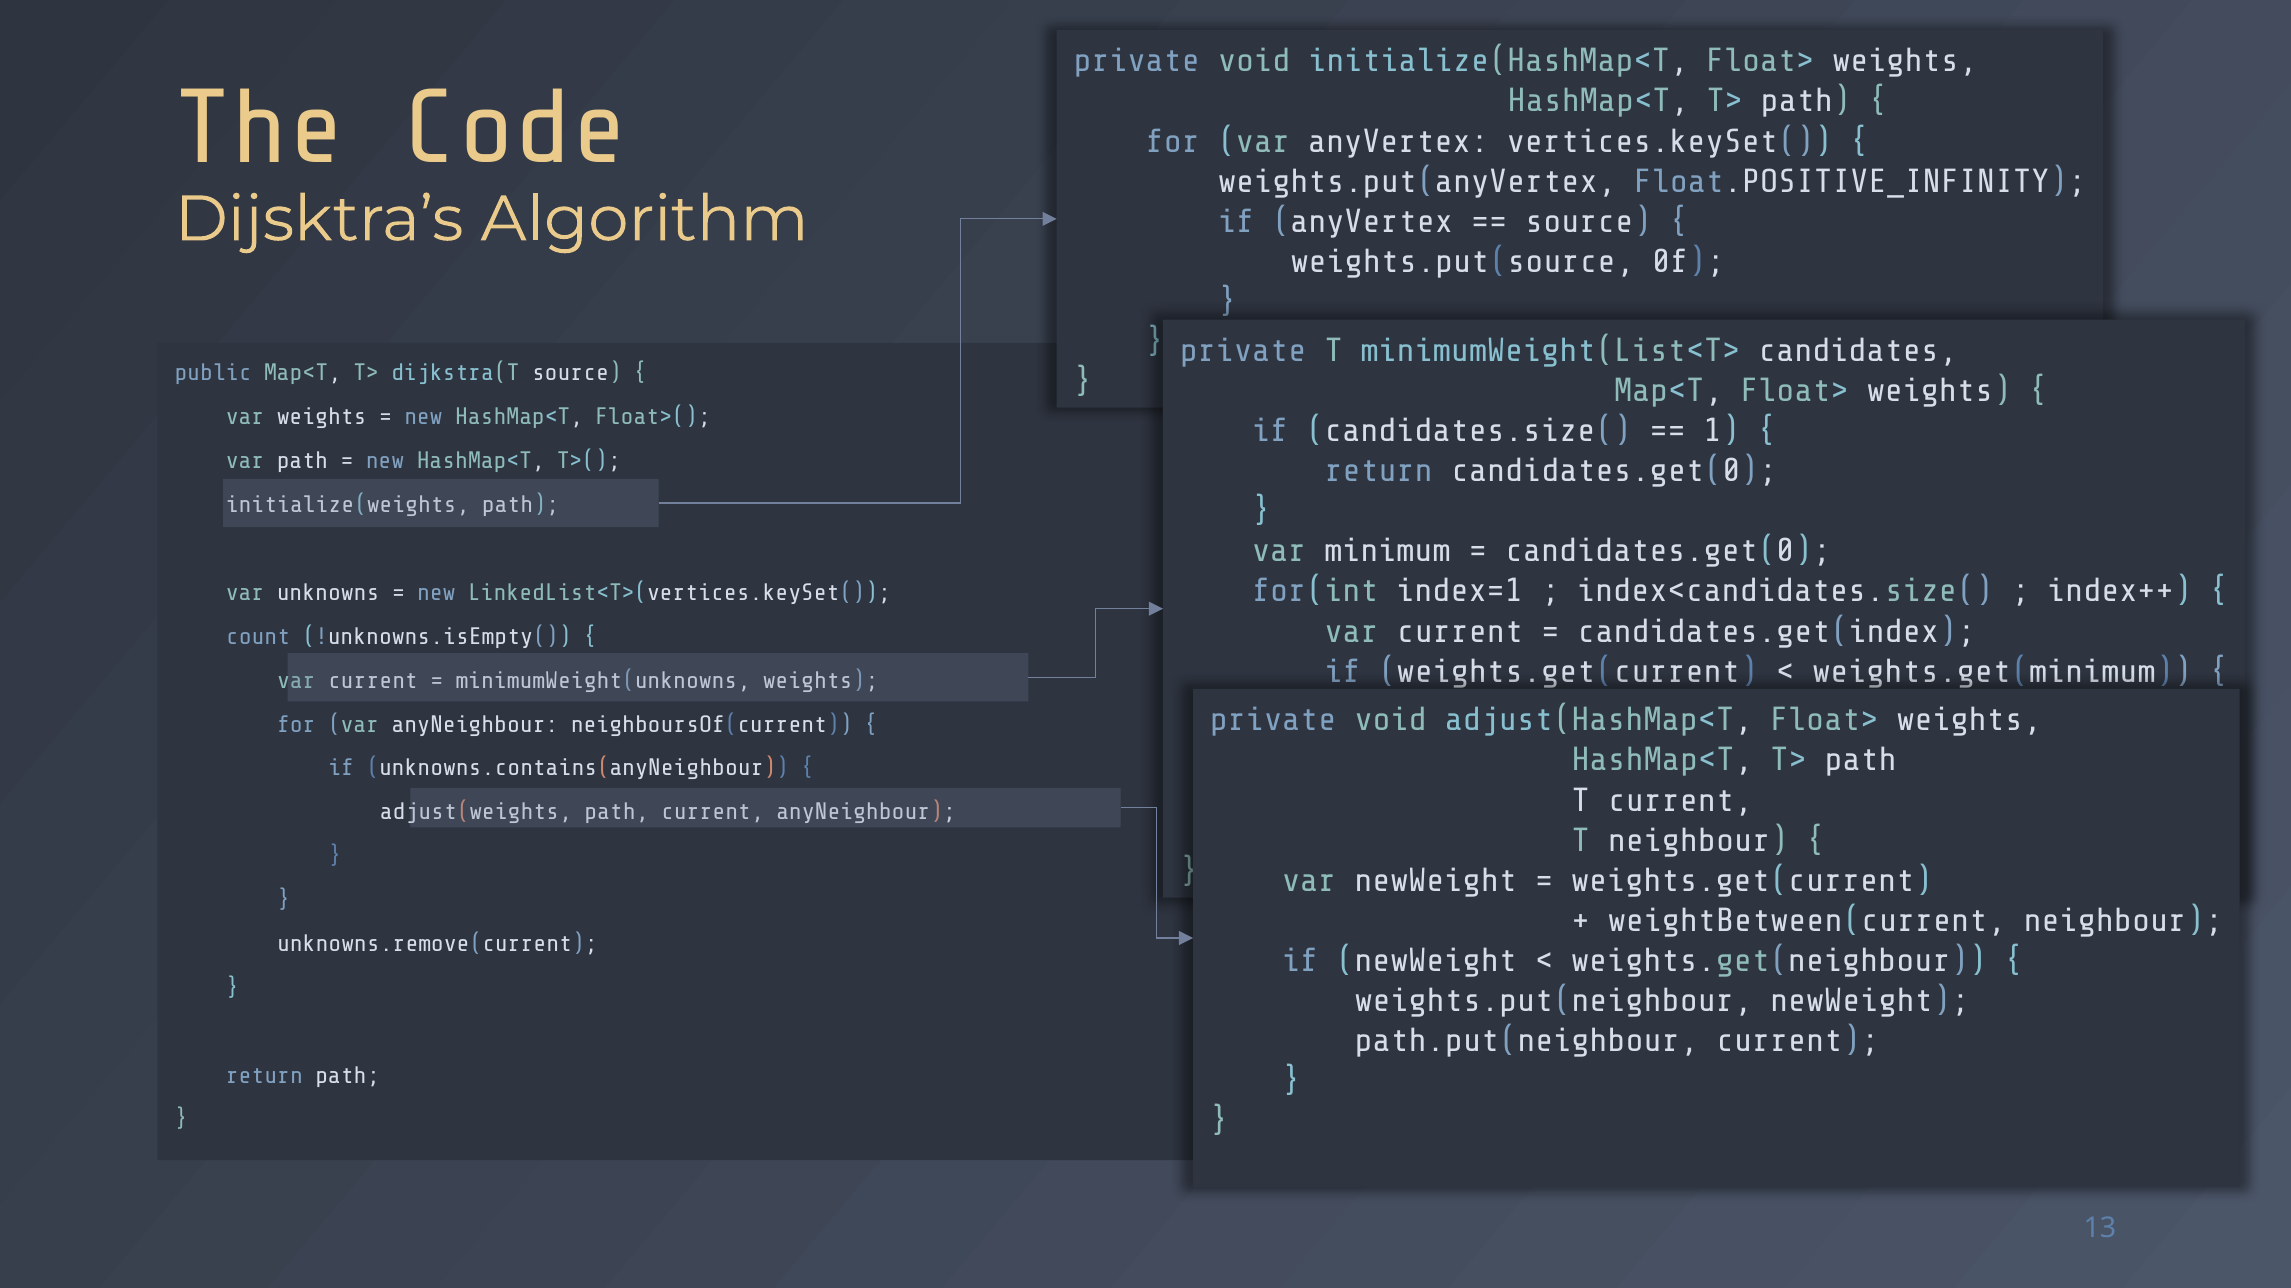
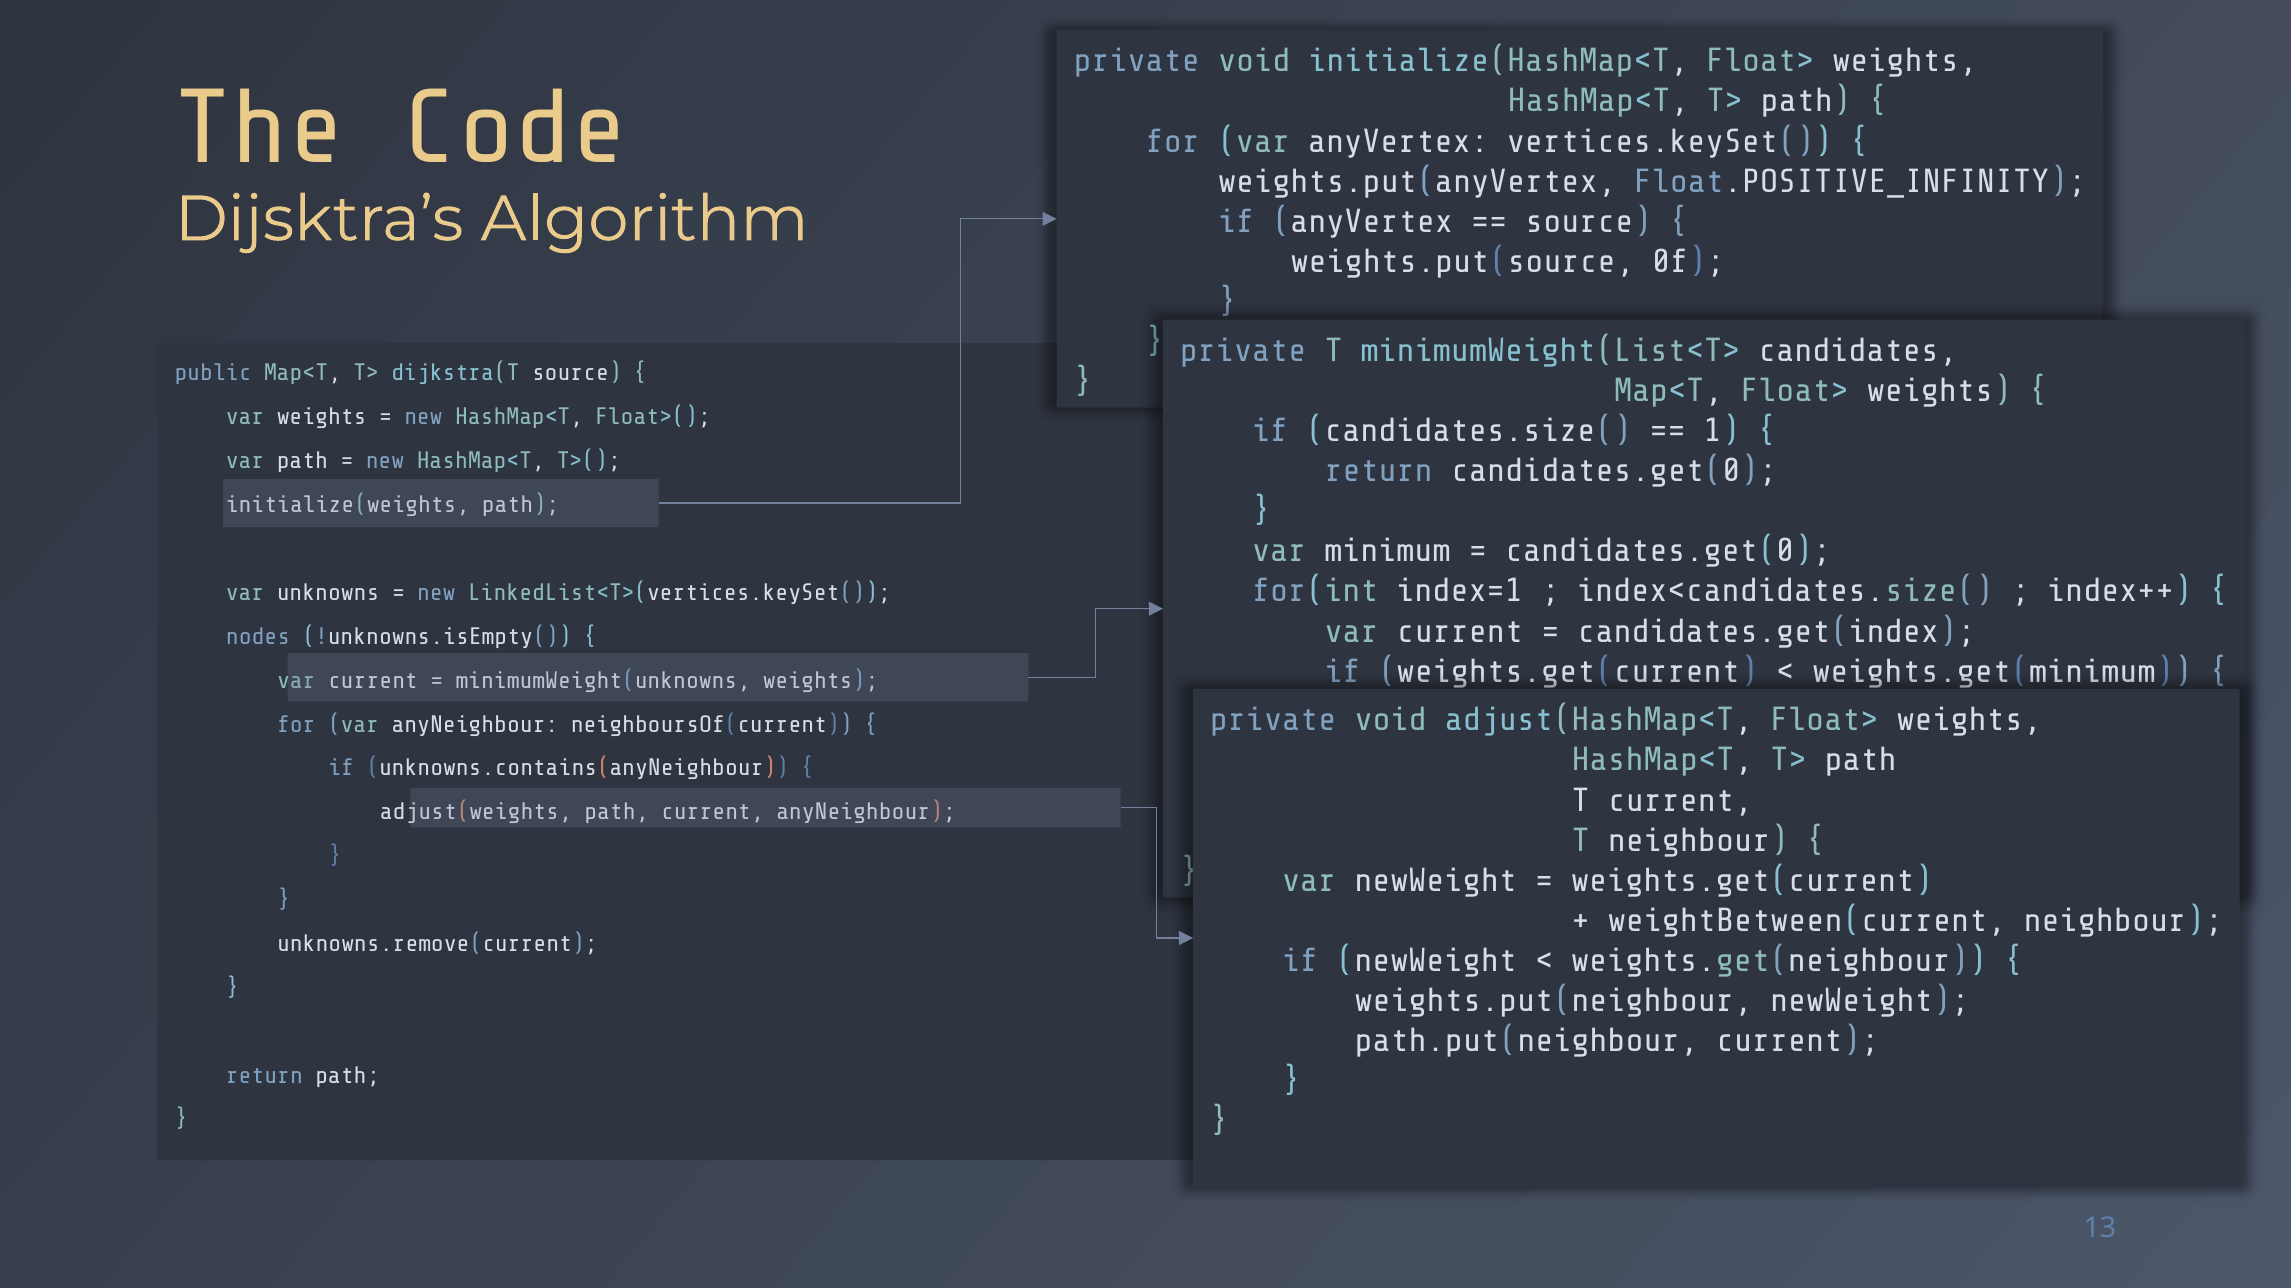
count: count -> nodes (258, 637)
